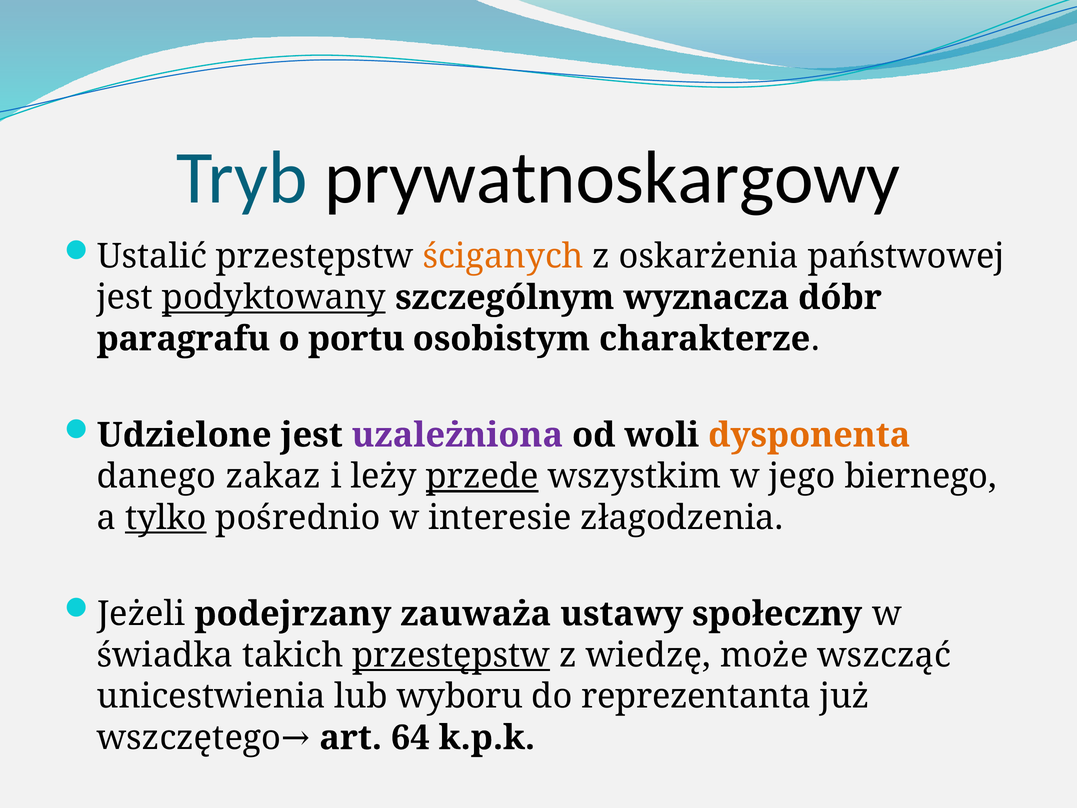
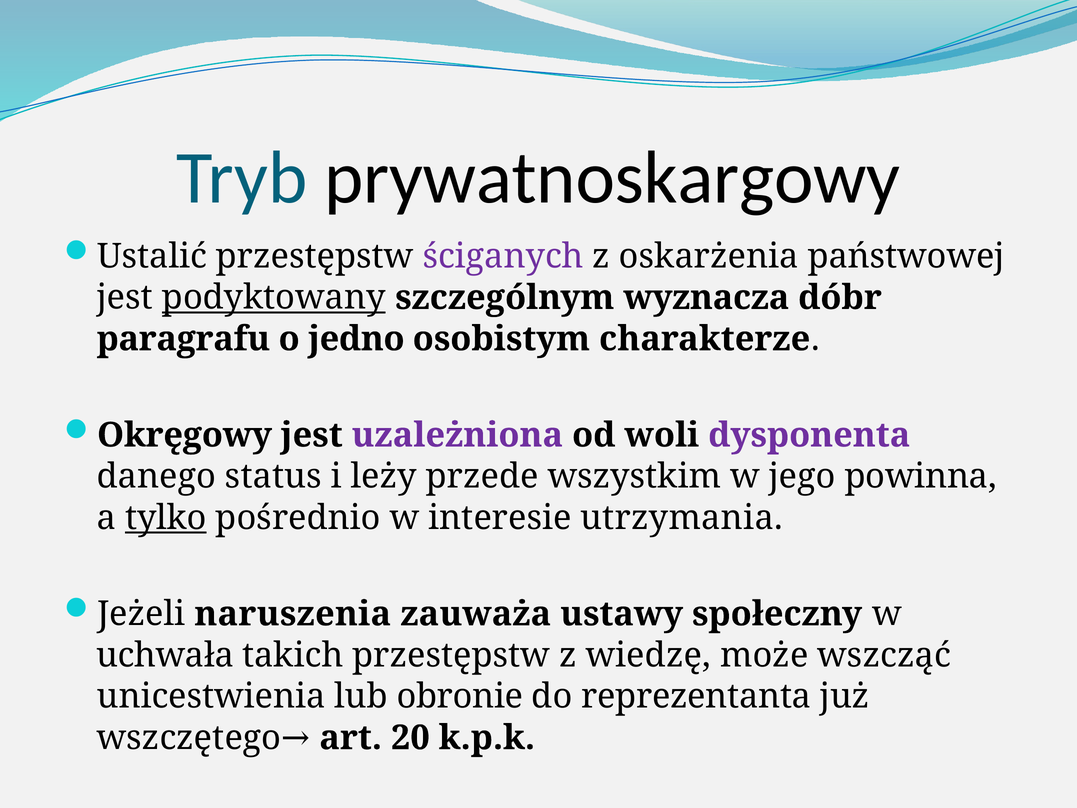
ściganych colour: orange -> purple (503, 256)
portu: portu -> jedno (356, 339)
Udzielone: Udzielone -> Okręgowy (184, 435)
dysponenta colour: orange -> purple (809, 435)
zakaz: zakaz -> status (273, 476)
przede underline: present -> none (482, 476)
biernego: biernego -> powinna (921, 476)
złagodzenia: złagodzenia -> utrzymania (682, 518)
podejrzany: podejrzany -> naruszenia (293, 614)
świadka: świadka -> uchwała (165, 655)
przestępstw underline: present -> none (451, 655)
wyboru: wyboru -> obronie (460, 696)
64: 64 -> 20 (410, 738)
